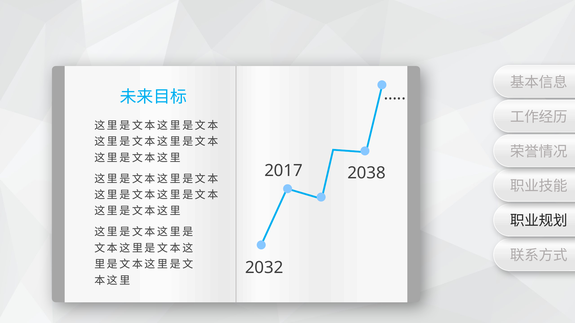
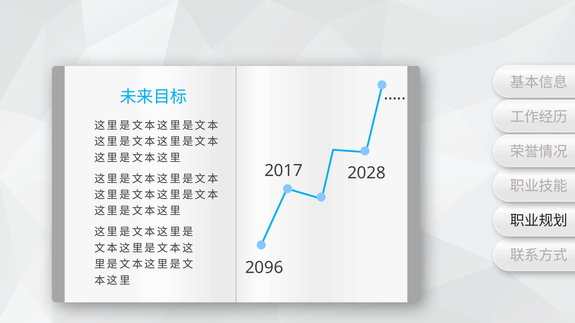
2038: 2038 -> 2028 (367, 173)
2032: 2032 -> 2096 (264, 268)
